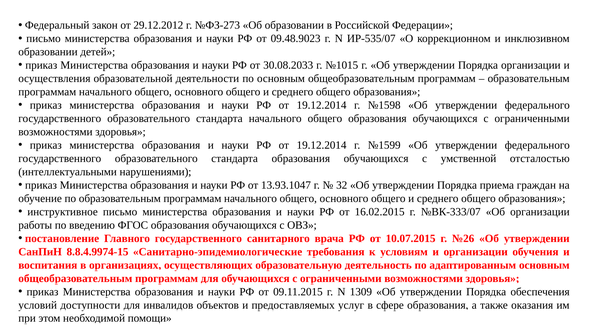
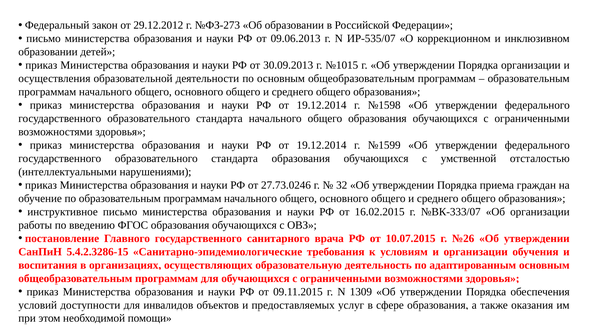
09.48.9023: 09.48.9023 -> 09.06.2013 (296, 39)
30.08.2033: 30.08.2033 -> 30.09.2013 (288, 65)
13.93.1047: 13.93.1047 -> 27.73.0246 (286, 185)
8.8.4.9974-15: 8.8.4.9974-15 -> 5.4.2.3286-15 (98, 251)
